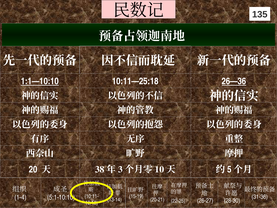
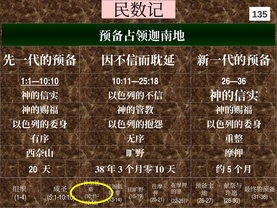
26—36 underline: present -> none (234, 81)
